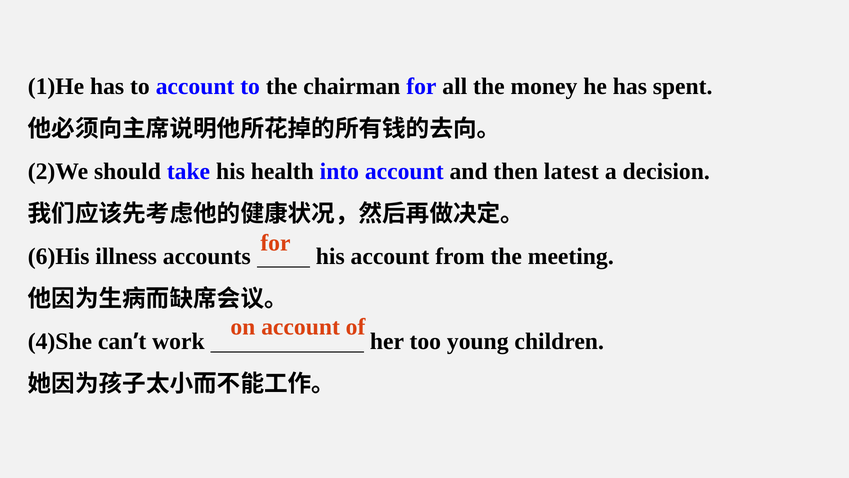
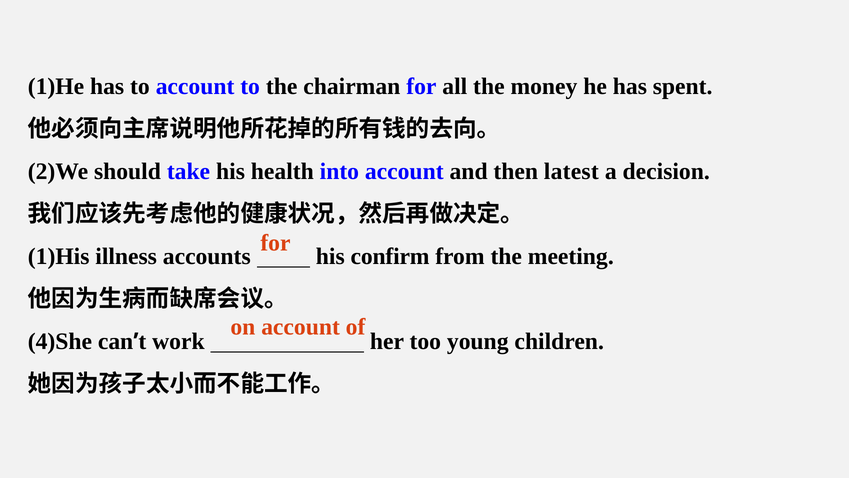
6)His: 6)His -> 1)His (59, 256)
his account: account -> confirm (390, 256)
